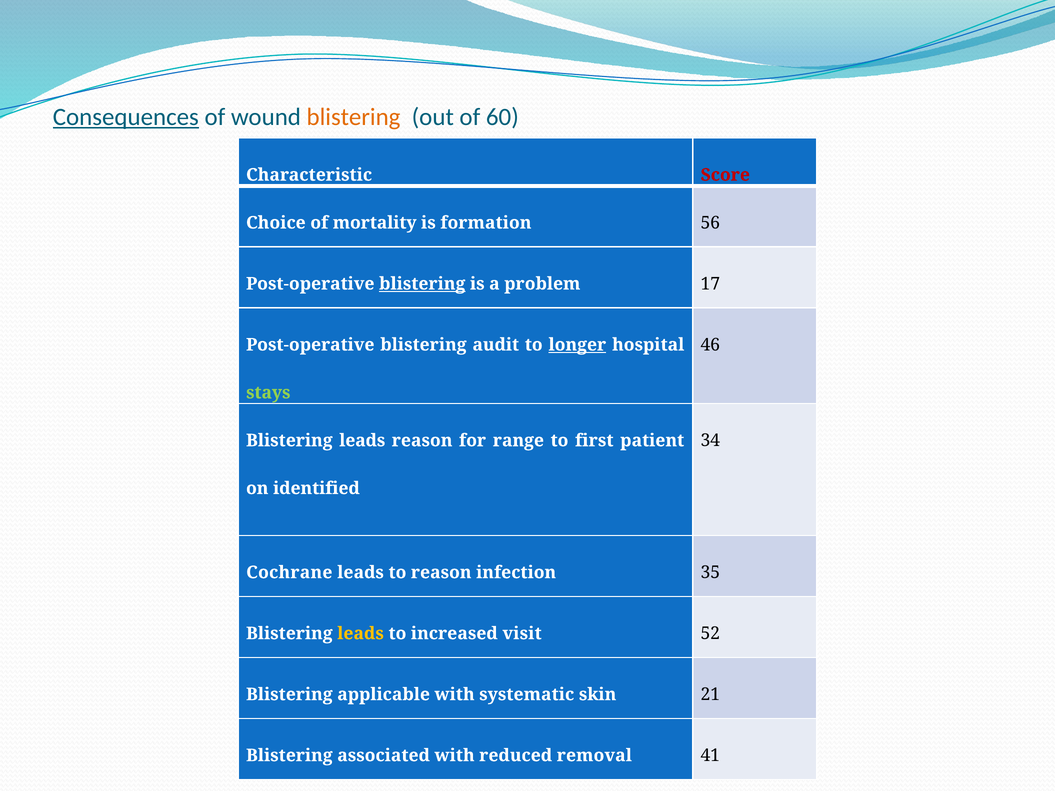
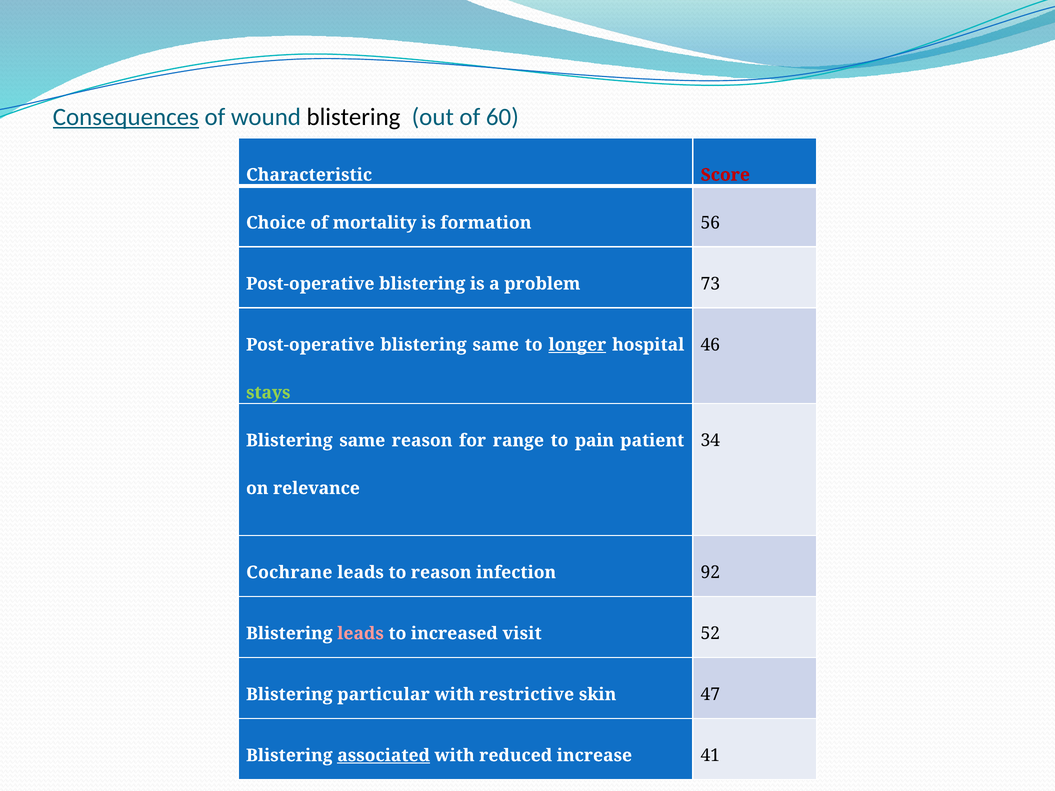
blistering colour: orange -> black (354, 117)
blistering underline: present -> none (422, 284)
17: 17 -> 73 (710, 284)
Post-operative blistering audit: audit -> same (496, 345)
leads: leads -> same (362, 441)
first: first -> pain (594, 441)
identified: identified -> relevance (316, 488)
35: 35 -> 92 (710, 573)
leads colour: yellow -> pink (361, 634)
applicable: applicable -> particular (384, 695)
systematic: systematic -> restrictive (527, 695)
21: 21 -> 47 (710, 695)
associated underline: none -> present (384, 756)
removal: removal -> increase (594, 756)
